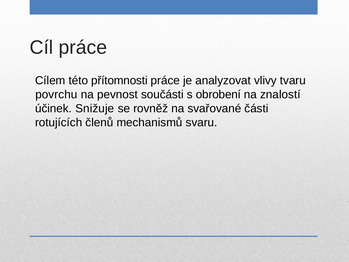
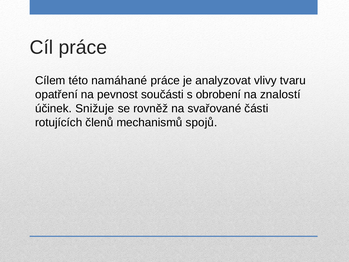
přítomnosti: přítomnosti -> namáhané (119, 80)
povrchu: povrchu -> opatření (56, 94)
svaru: svaru -> spojů (201, 122)
